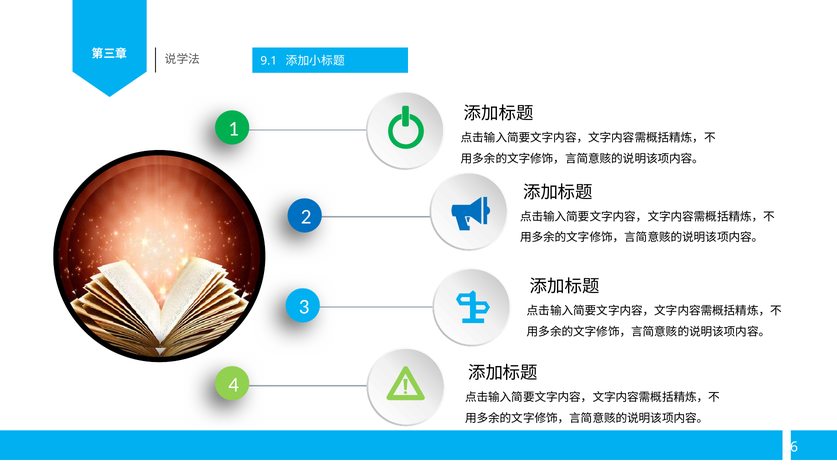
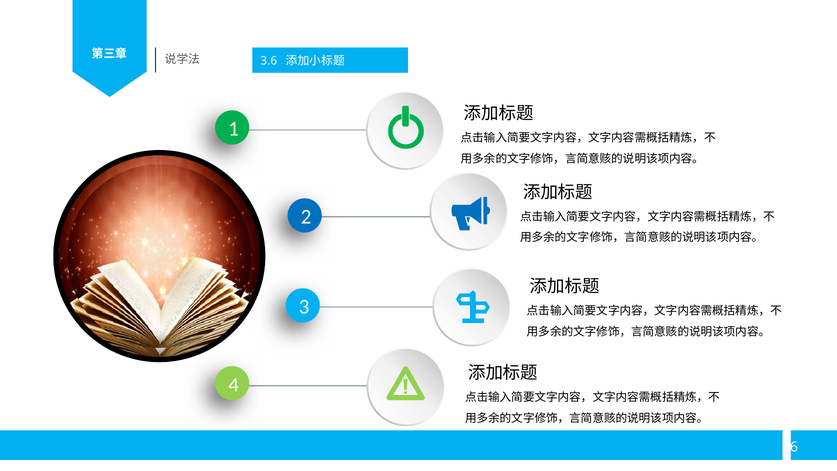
9.1: 9.1 -> 3.6 (269, 61)
